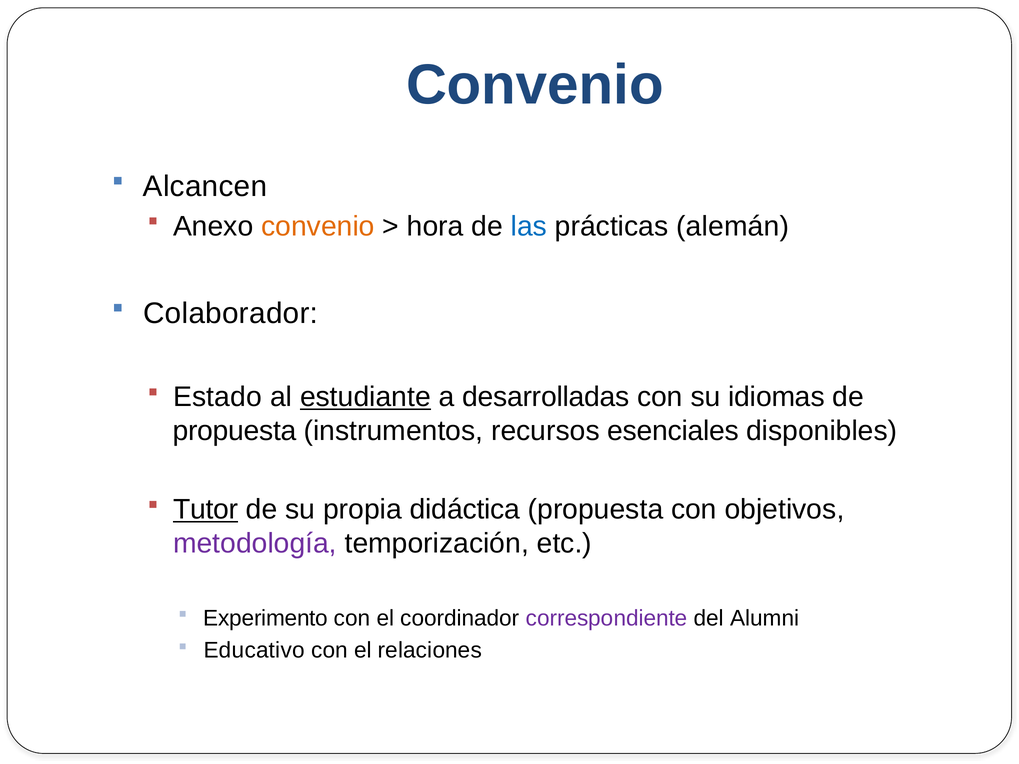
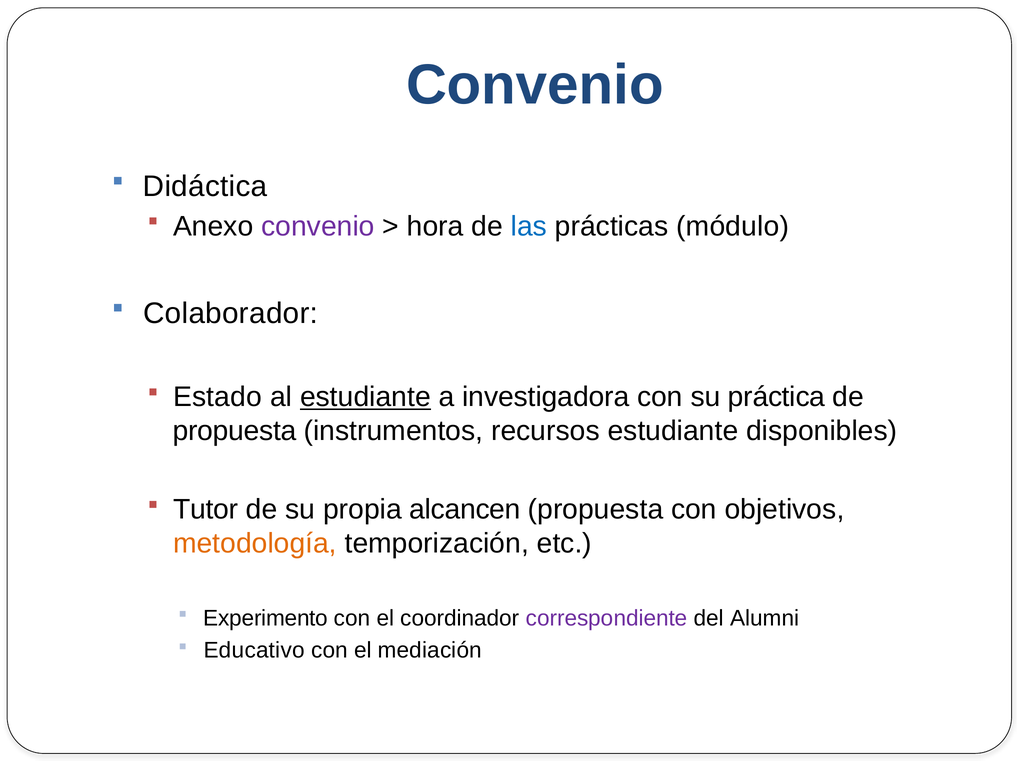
Alcancen: Alcancen -> Didáctica (205, 186)
convenio colour: orange -> purple (318, 226)
alemán: alemán -> módulo (733, 226)
desarrolladas: desarrolladas -> investigadora (546, 397)
idiomas: idiomas -> práctica (777, 397)
recursos esenciales: esenciales -> estudiante (673, 431)
Tutor underline: present -> none (206, 510)
didáctica: didáctica -> alcancen (465, 510)
metodología colour: purple -> orange (255, 544)
relaciones: relaciones -> mediación (430, 651)
